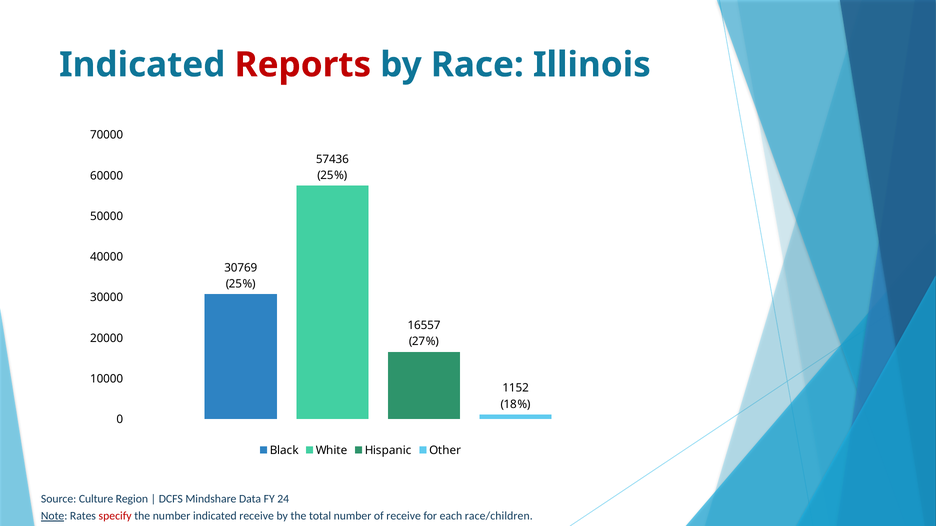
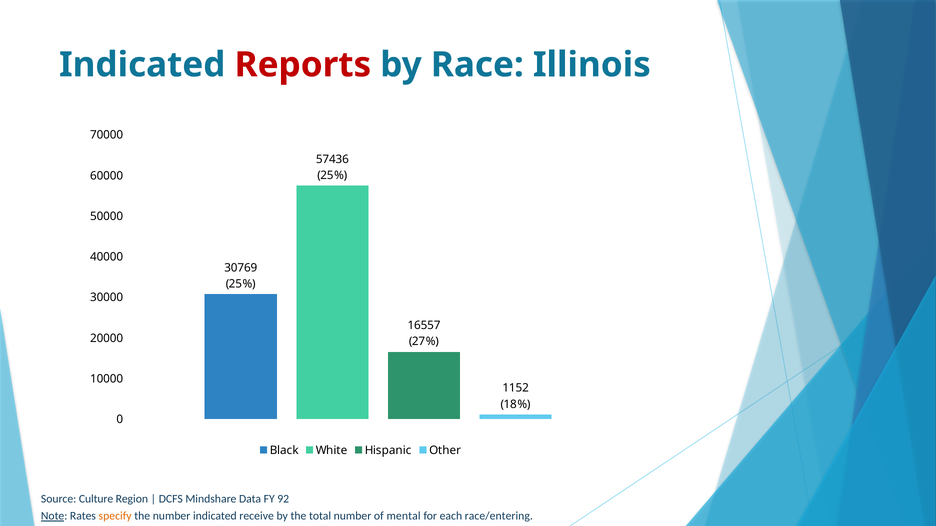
24: 24 -> 92 (283, 499)
specify colour: red -> orange (115, 516)
of receive: receive -> mental (404, 516)
race/children: race/children -> race/entering (499, 516)
